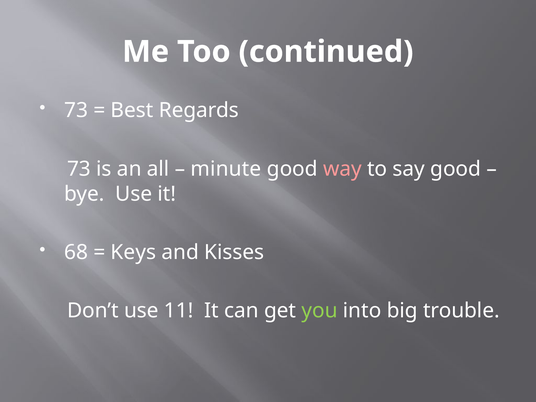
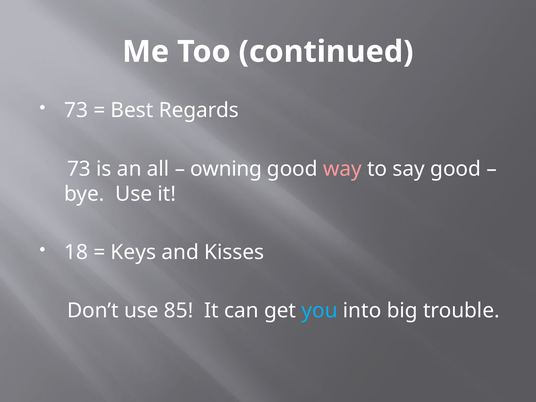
minute: minute -> owning (226, 169)
68: 68 -> 18 (76, 252)
11: 11 -> 85 (179, 311)
you colour: light green -> light blue (320, 311)
